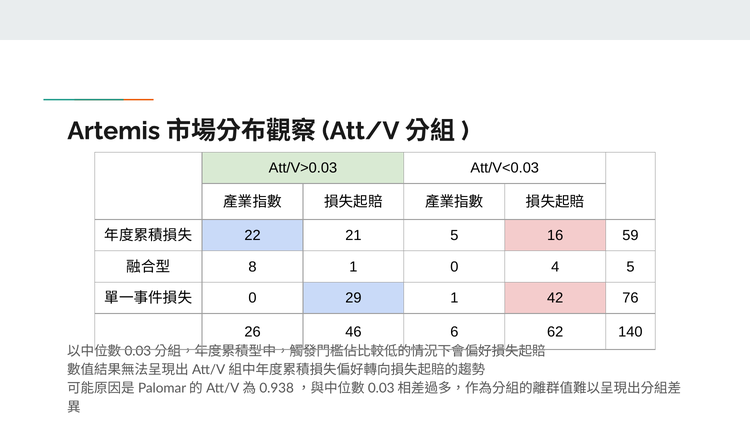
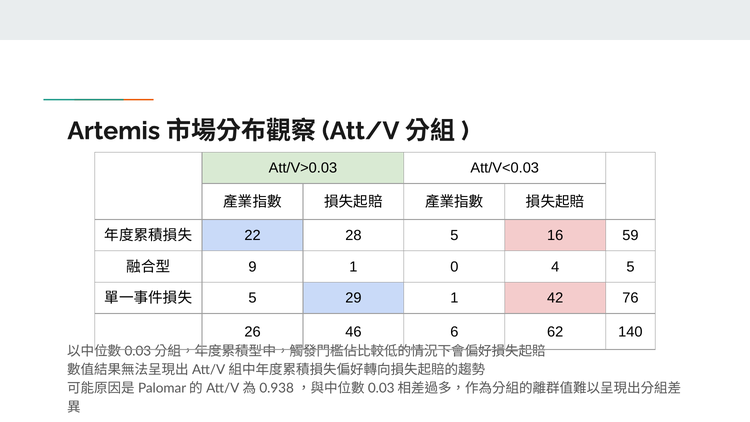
21: 21 -> 28 (353, 235)
8: 8 -> 9 (253, 267)
0: 0 -> 5 (253, 298)
